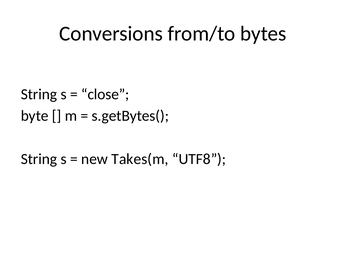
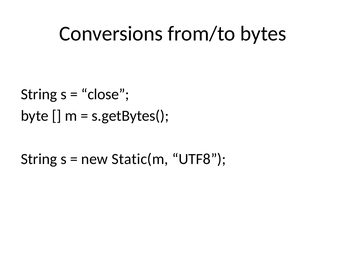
Takes(m: Takes(m -> Static(m (140, 159)
